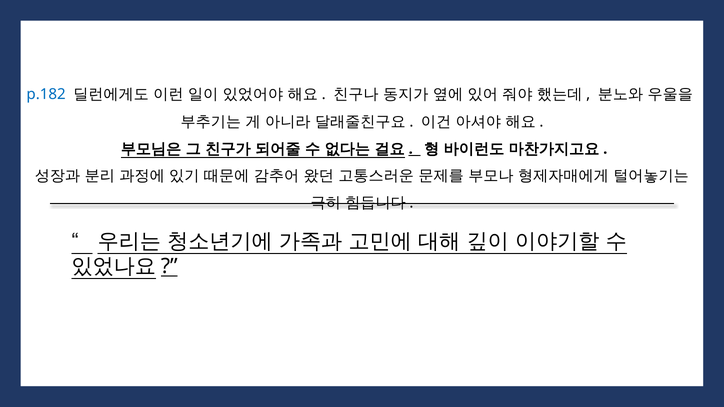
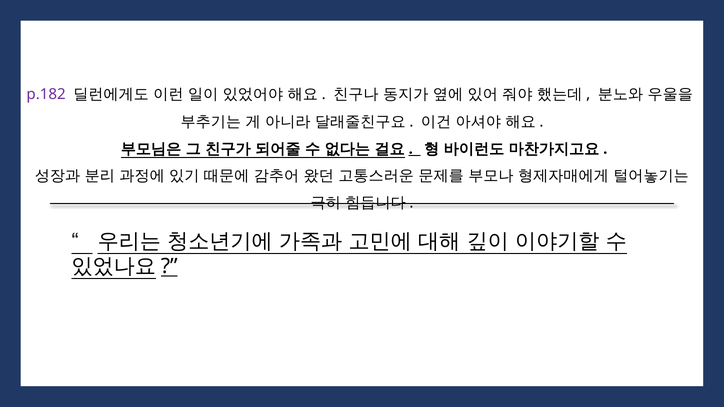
p.182 colour: blue -> purple (46, 95)
